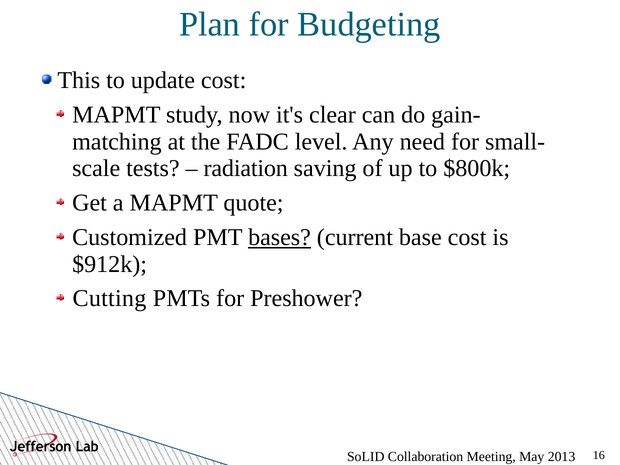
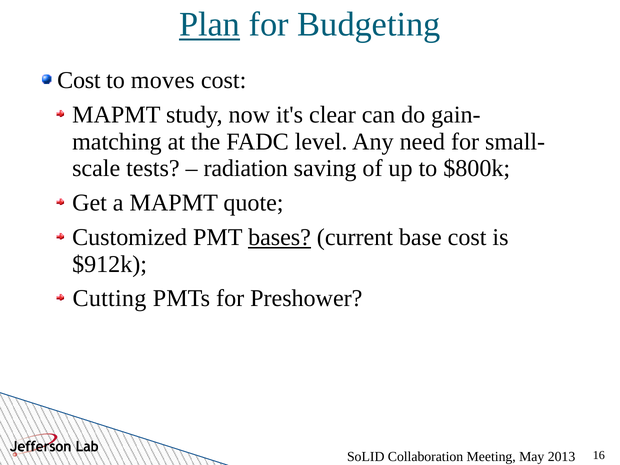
Plan underline: none -> present (210, 25)
This: This -> Cost (79, 80)
update: update -> moves (163, 80)
